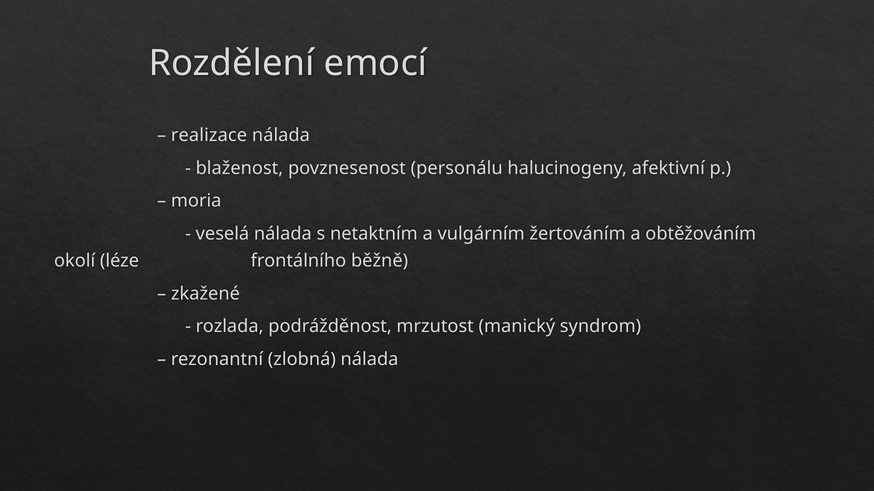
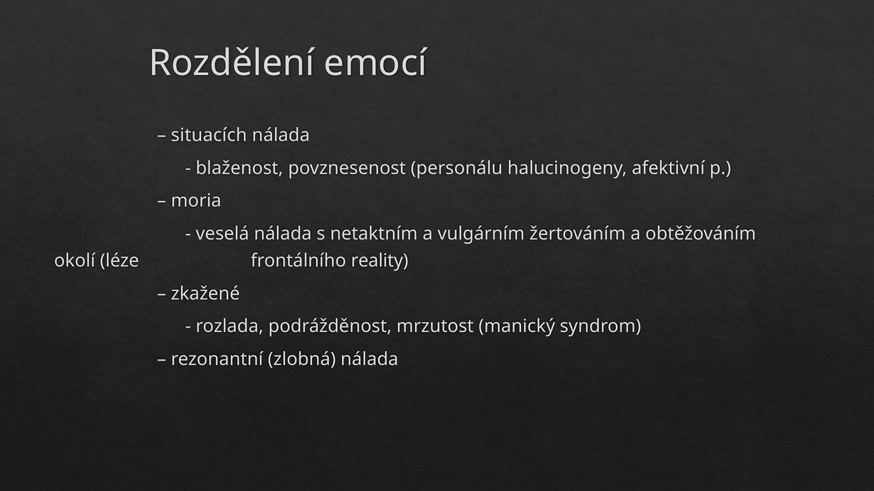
realizace: realizace -> situacích (209, 136)
běžně: běžně -> reality (380, 261)
